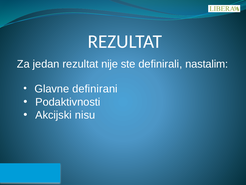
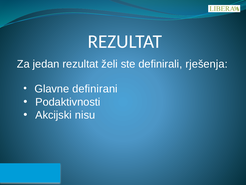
nije: nije -> želi (110, 64)
nastalim: nastalim -> rješenja (207, 64)
